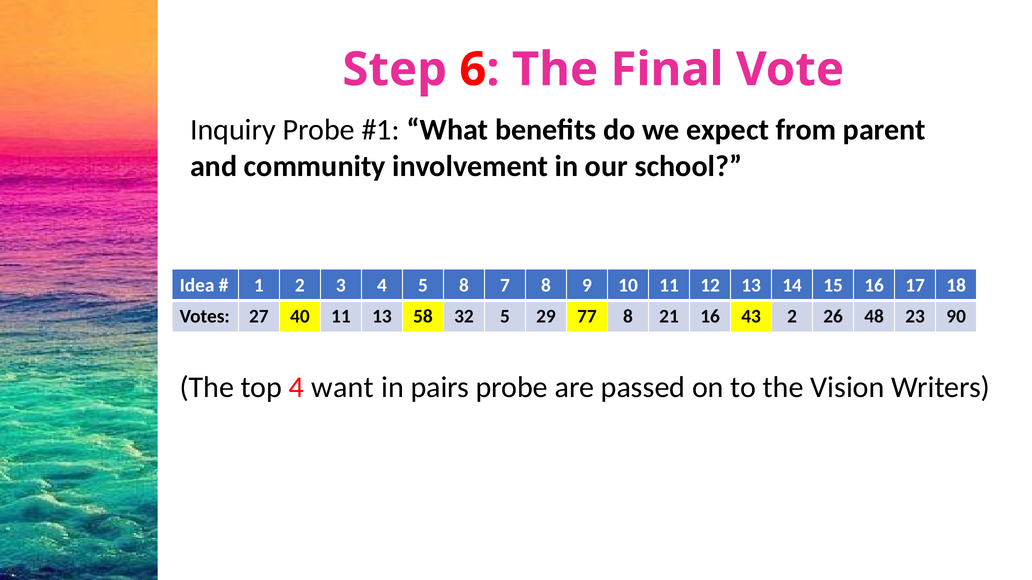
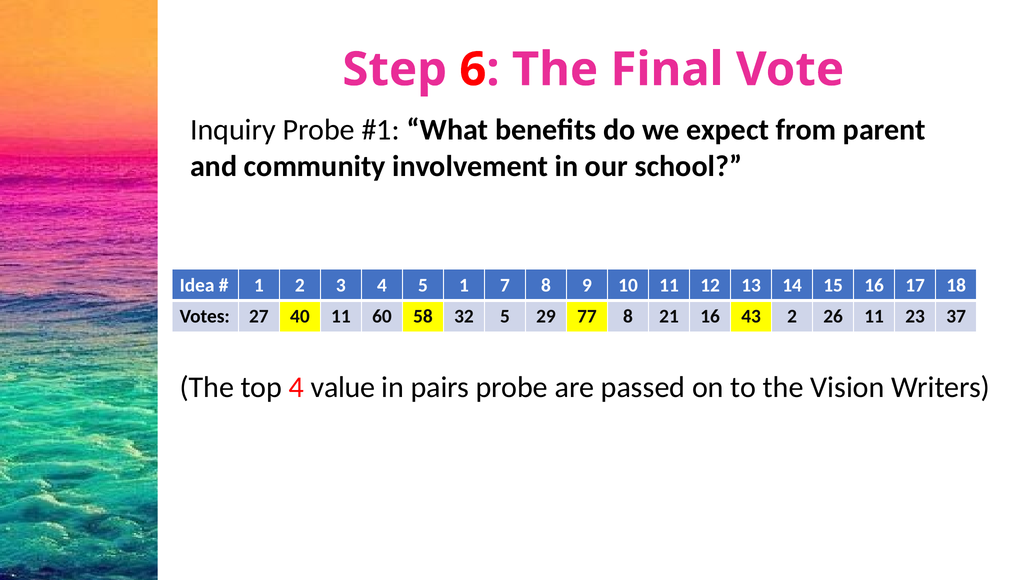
5 8: 8 -> 1 (464, 285)
11 13: 13 -> 60 (382, 317)
26 48: 48 -> 11 (874, 317)
90: 90 -> 37 (956, 317)
want: want -> value (343, 387)
